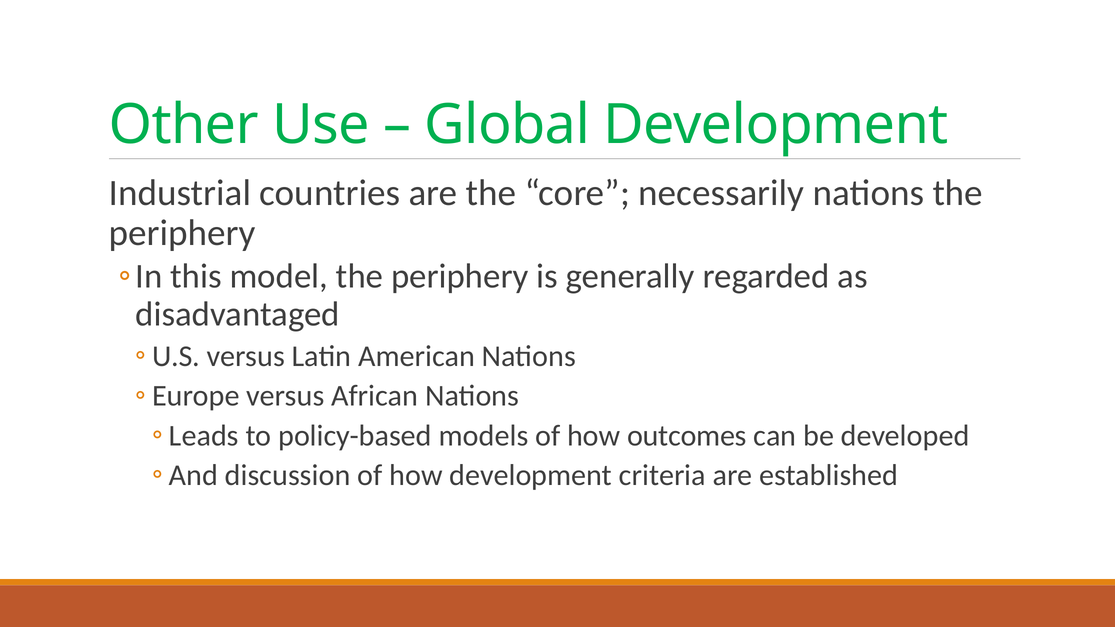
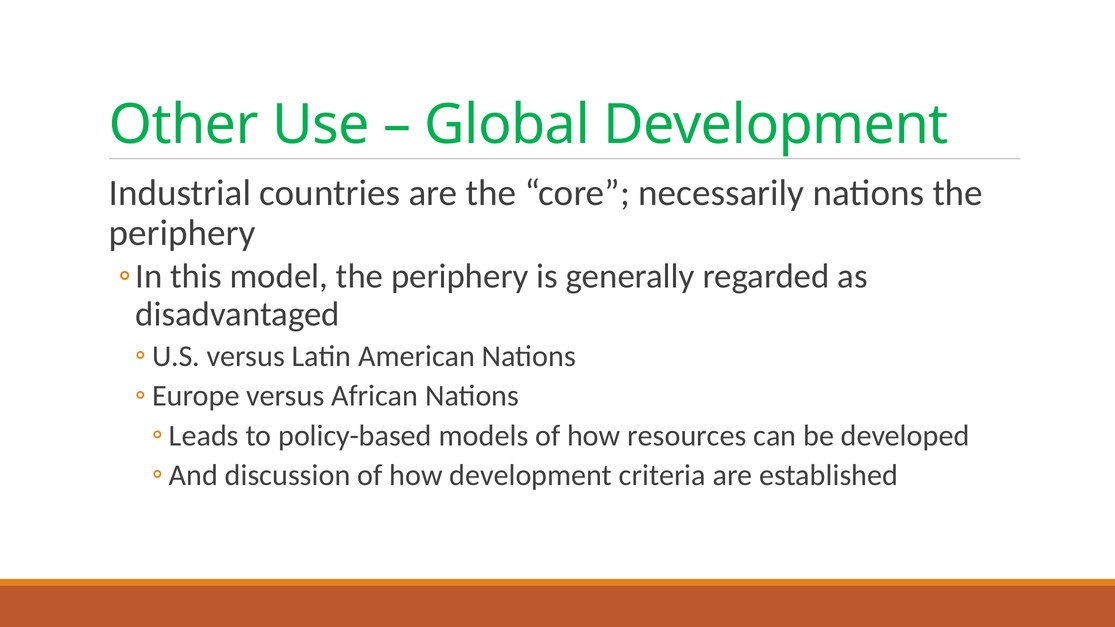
outcomes: outcomes -> resources (687, 436)
